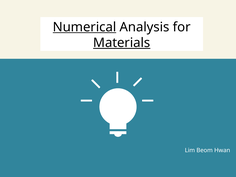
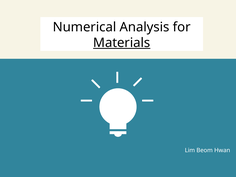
Numerical underline: present -> none (84, 27)
